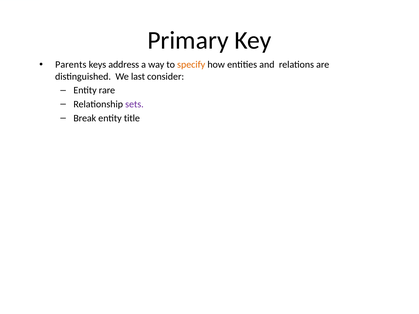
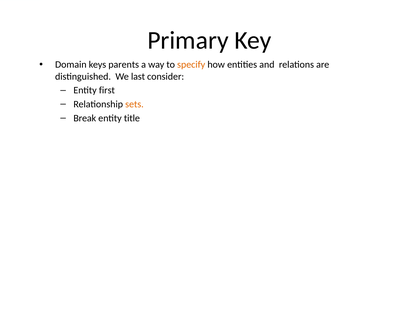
Parents: Parents -> Domain (71, 65)
address: address -> parents (124, 65)
rare: rare -> first (107, 90)
sets colour: purple -> orange (134, 104)
